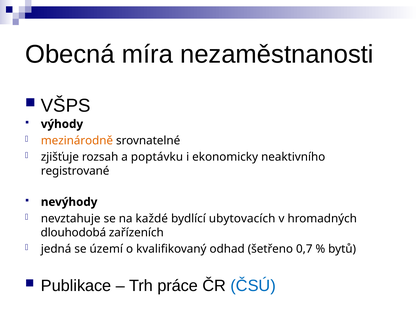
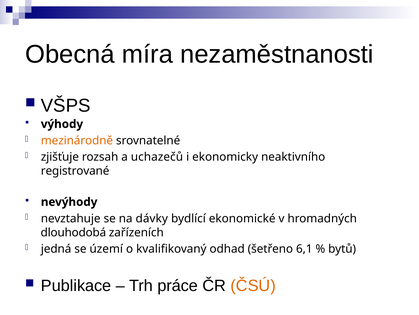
poptávku: poptávku -> uchazečů (157, 157)
každé: každé -> dávky (152, 218)
ubytovacích: ubytovacích -> ekonomické (242, 218)
0,7: 0,7 -> 6,1 (304, 248)
ČSÚ colour: blue -> orange (253, 285)
